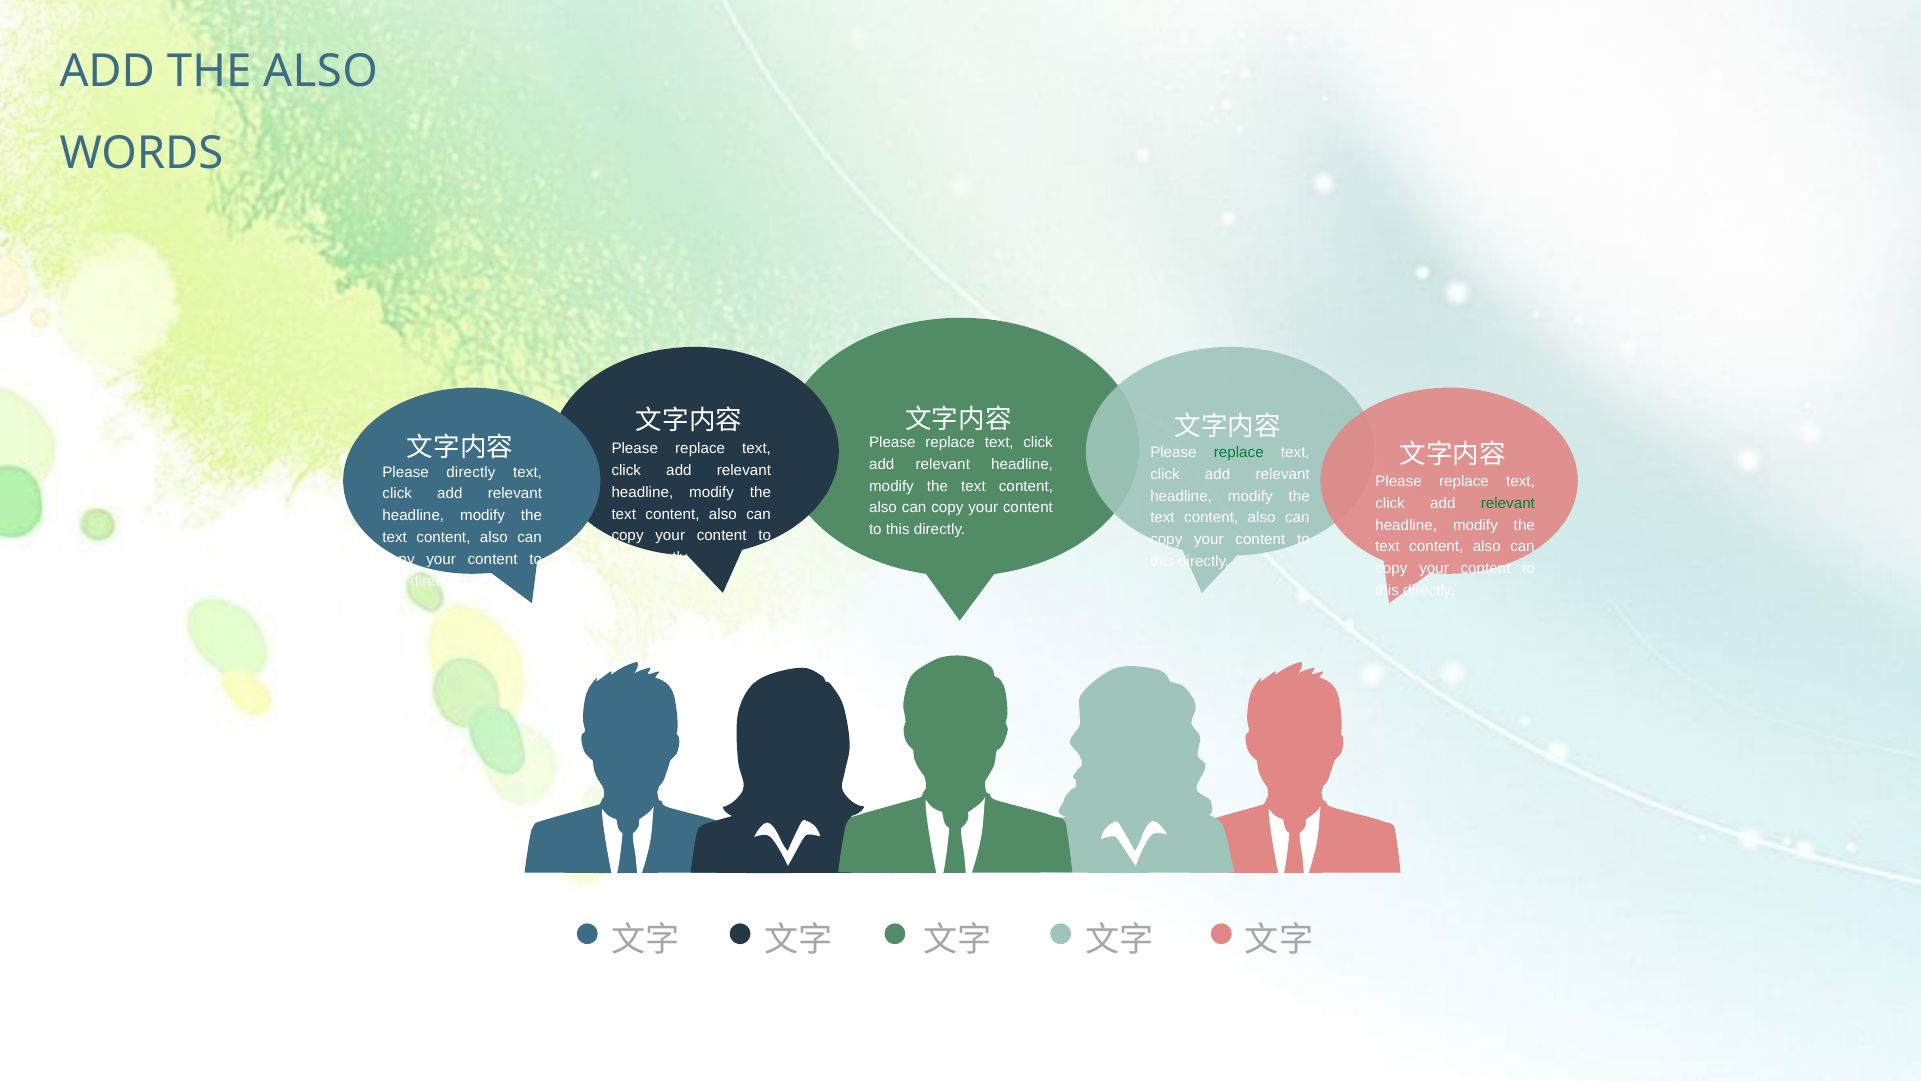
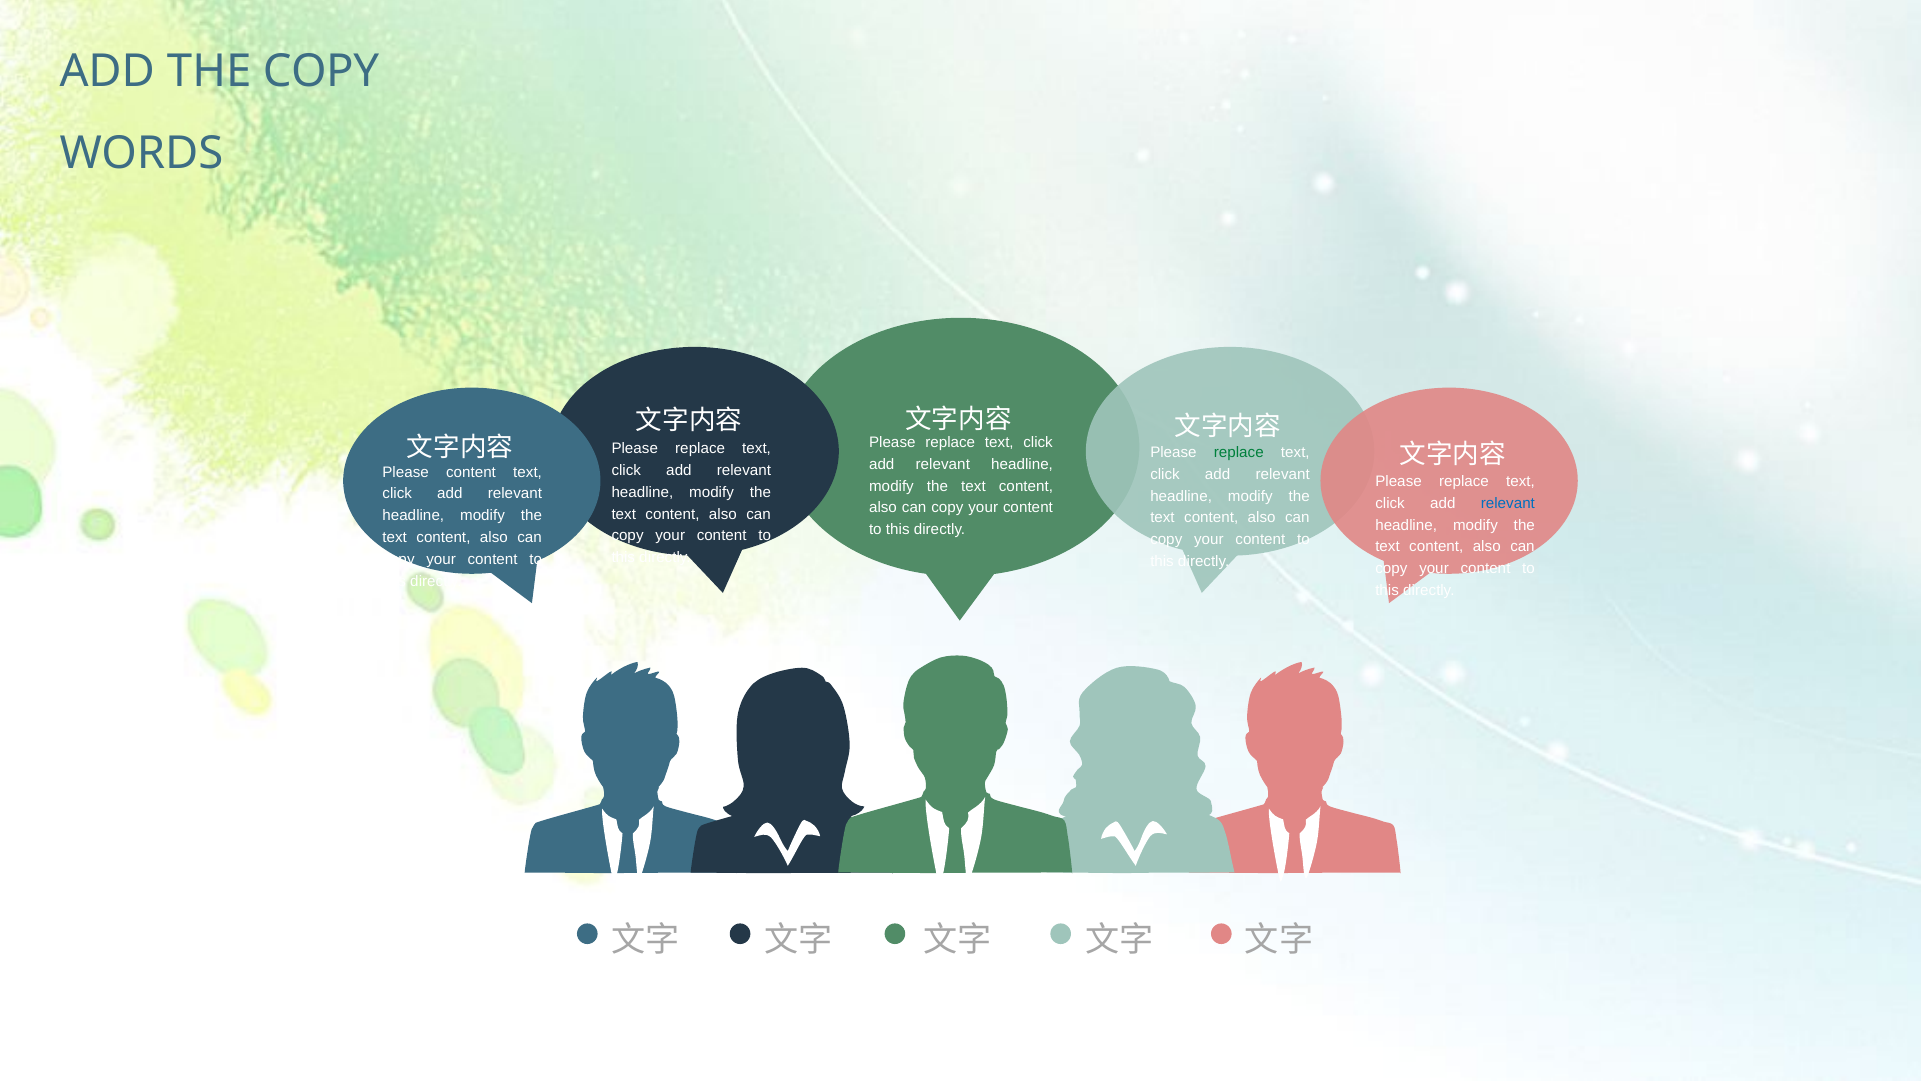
THE ALSO: ALSO -> COPY (321, 71)
Please directly: directly -> content (471, 472)
relevant colour: green -> blue (1508, 503)
